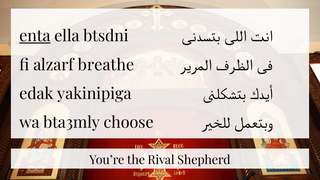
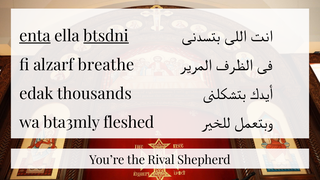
btsdni underline: none -> present (106, 36)
yakinipiga: yakinipiga -> thousands (94, 94)
choose: choose -> fleshed (129, 123)
